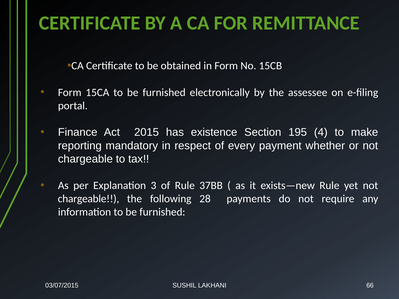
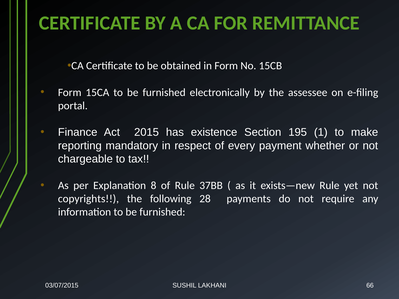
4: 4 -> 1 (321, 132)
3: 3 -> 8 (153, 186)
chargeable: chargeable -> copyrights (88, 199)
